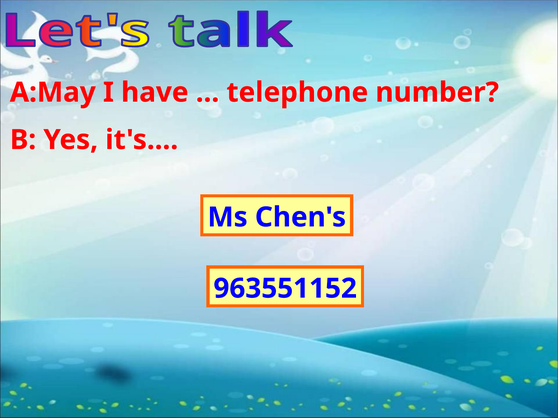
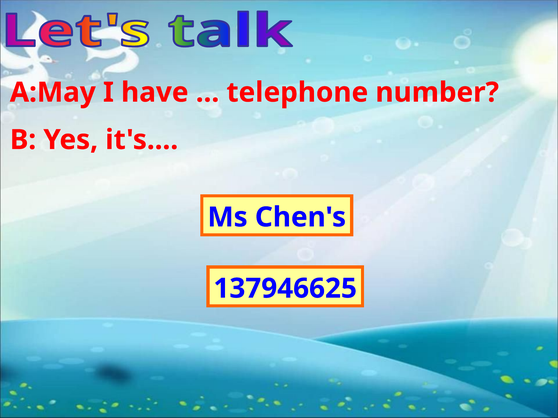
963551152: 963551152 -> 137946625 (285, 289)
